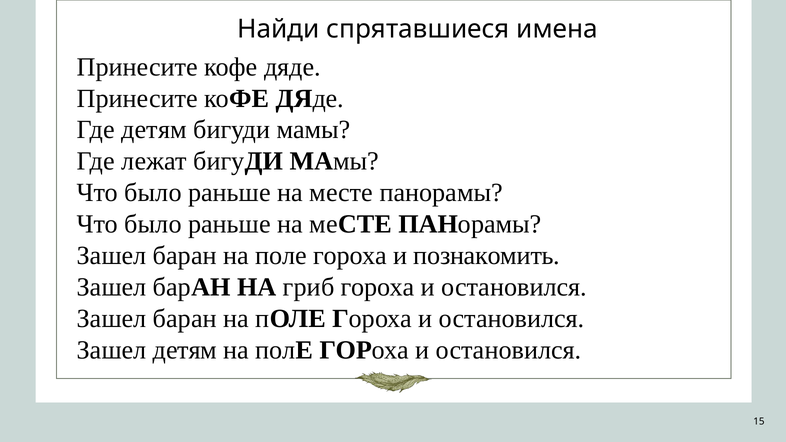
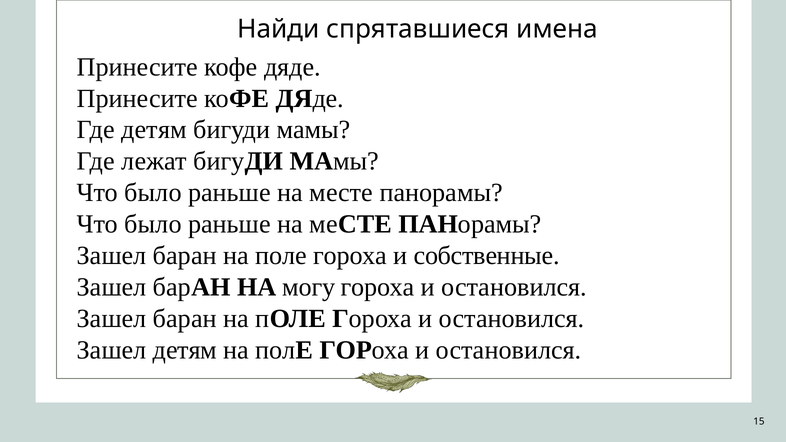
познакомить: познакомить -> собственные (487, 256)
гриб: гриб -> могу (309, 287)
